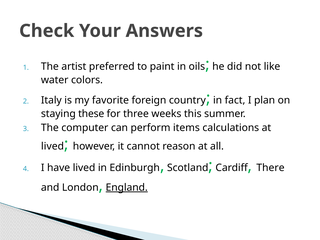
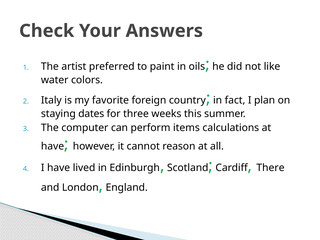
these: these -> dates (91, 114)
lived: lived -> have (53, 146)
England underline: present -> none (127, 188)
